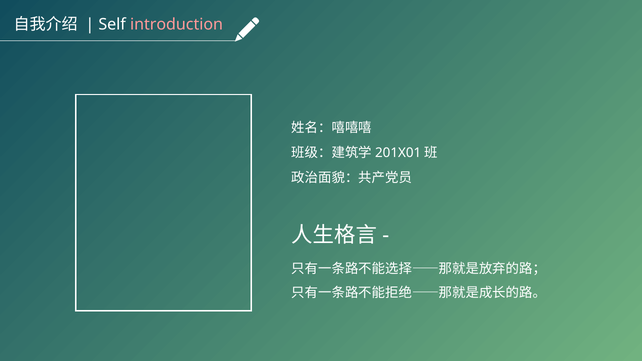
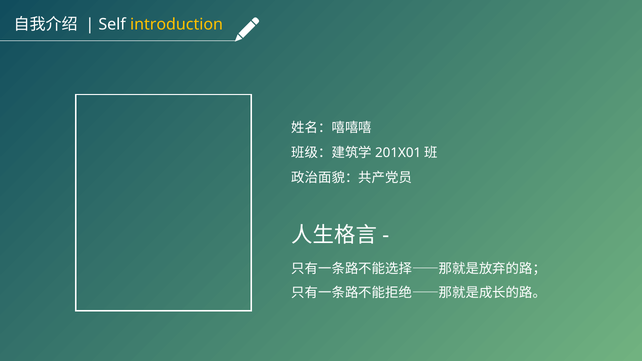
introduction colour: pink -> yellow (177, 25)
